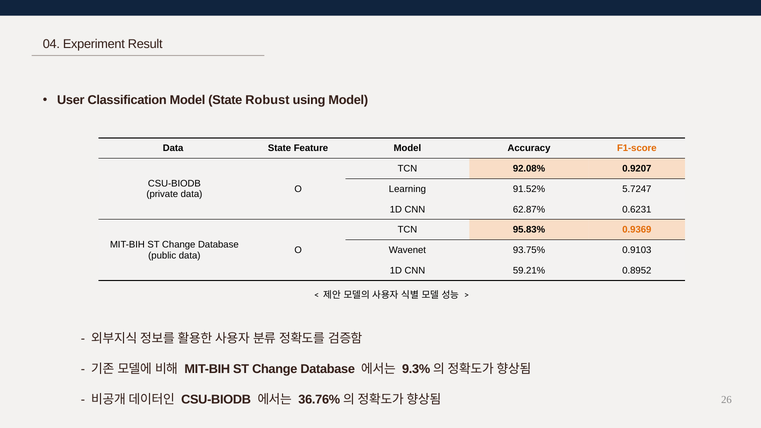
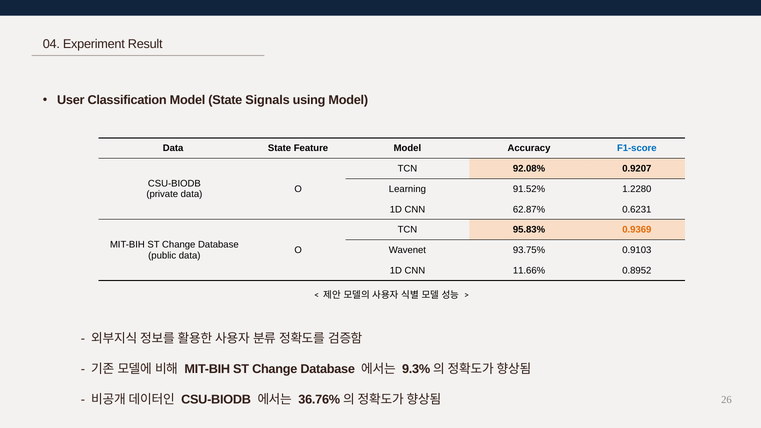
Robust: Robust -> Signals (268, 100)
F1-score colour: orange -> blue (637, 148)
5.7247: 5.7247 -> 1.2280 (637, 189)
59.21%: 59.21% -> 11.66% (529, 271)
